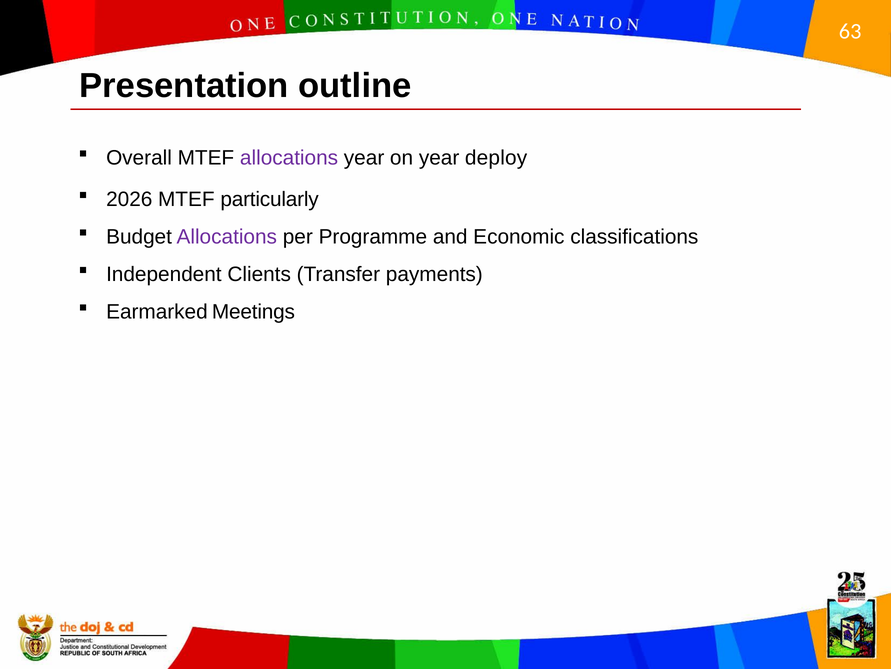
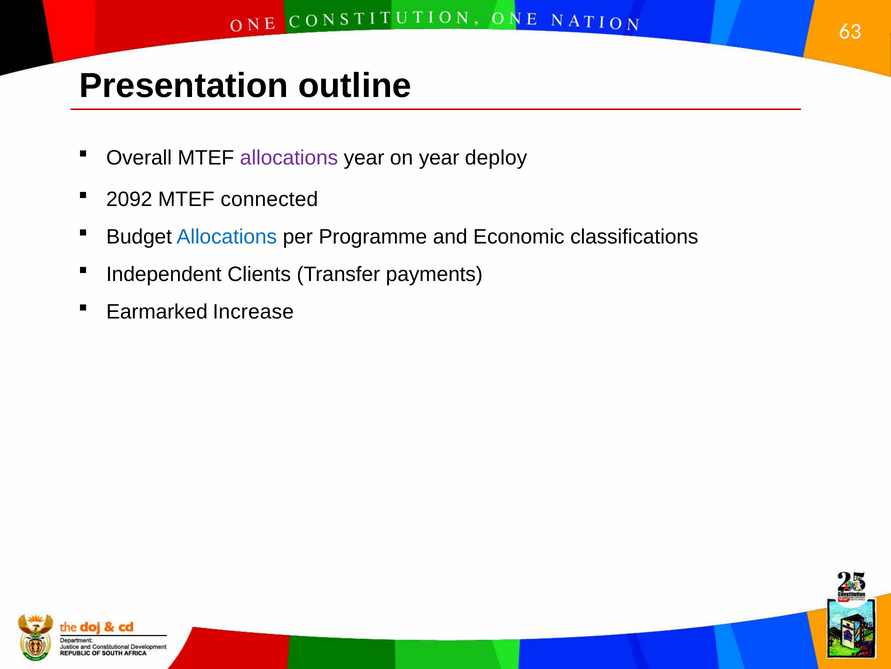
2026: 2026 -> 2092 (129, 199)
particularly: particularly -> connected (269, 199)
Allocations colour: purple -> blue (227, 237)
Meetings: Meetings -> Increase (253, 312)
